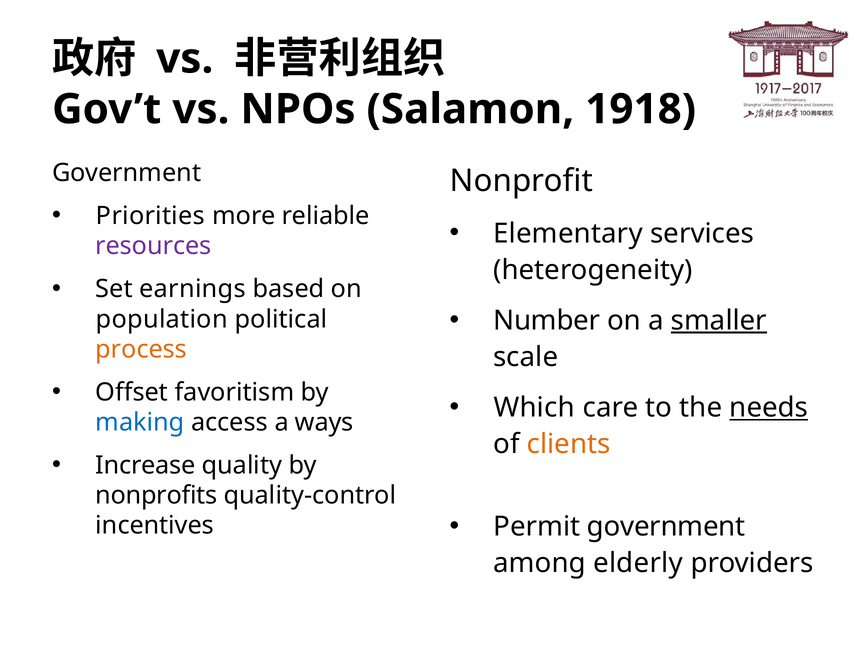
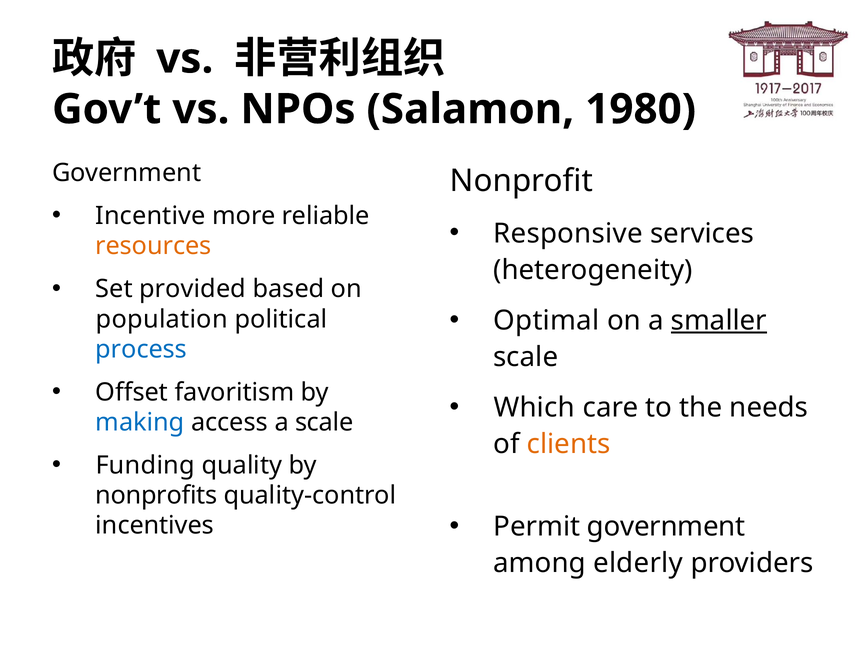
1918: 1918 -> 1980 (641, 109)
Priorities: Priorities -> Incentive (151, 216)
Elementary: Elementary -> Responsive (568, 233)
resources colour: purple -> orange (153, 246)
earnings: earnings -> provided (193, 289)
Number: Number -> Optimal (546, 321)
process colour: orange -> blue (141, 349)
needs underline: present -> none (769, 408)
a ways: ways -> scale (324, 422)
Increase: Increase -> Funding (145, 465)
